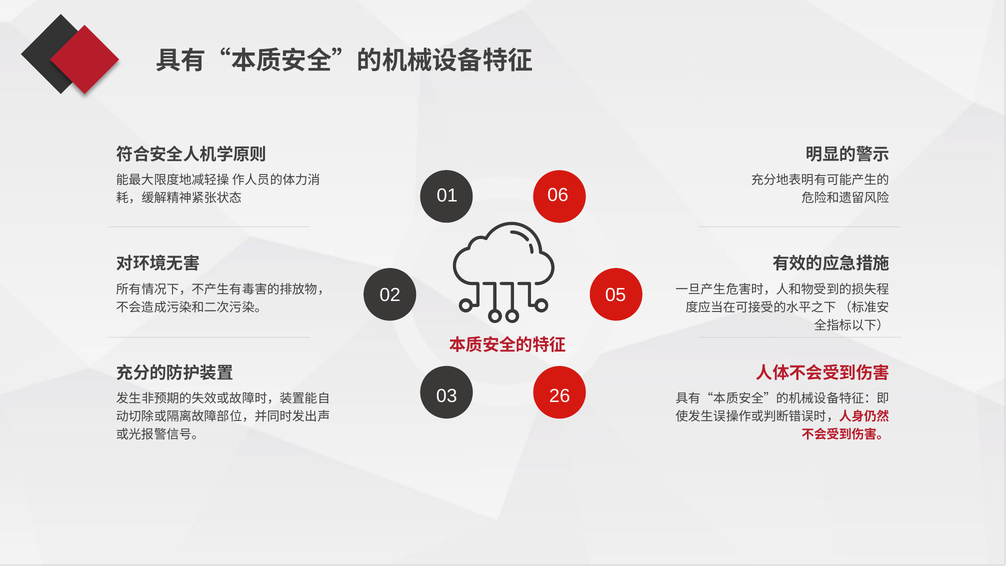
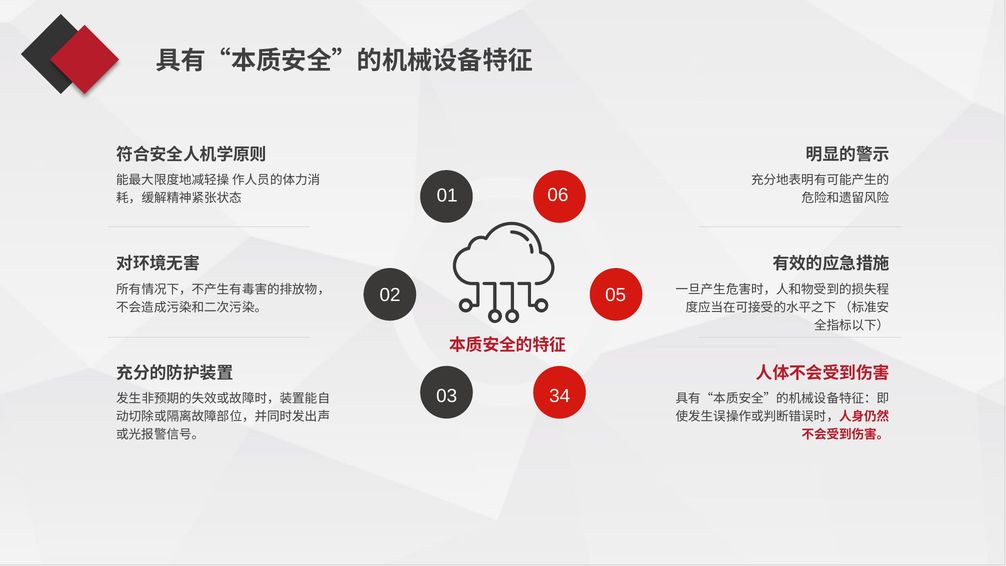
26: 26 -> 34 (560, 396)
